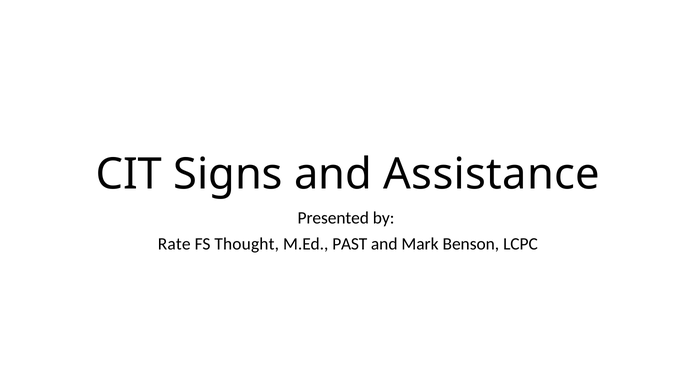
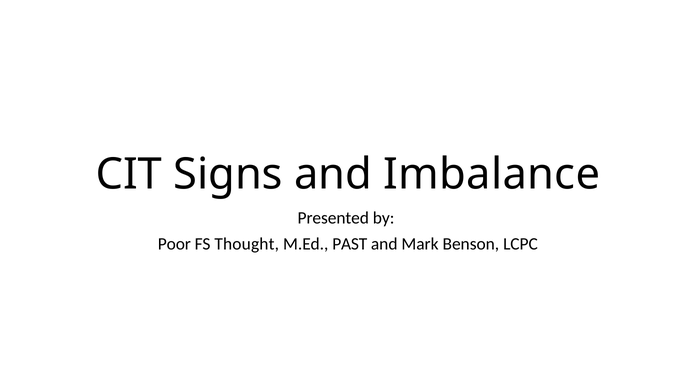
Assistance: Assistance -> Imbalance (492, 174)
Rate: Rate -> Poor (174, 244)
